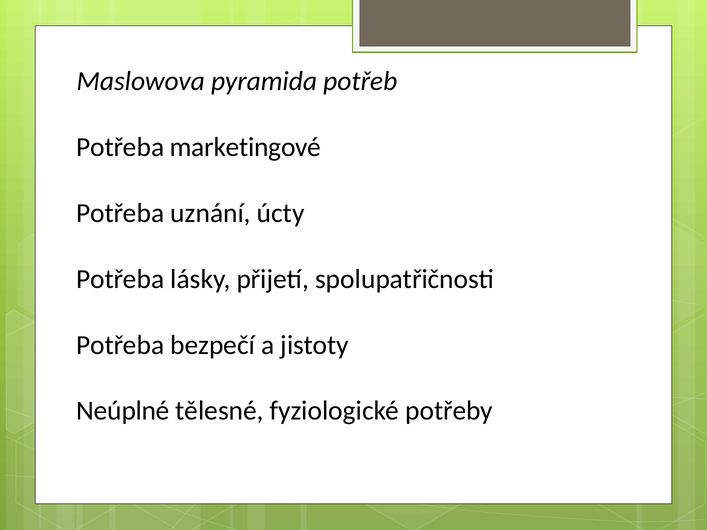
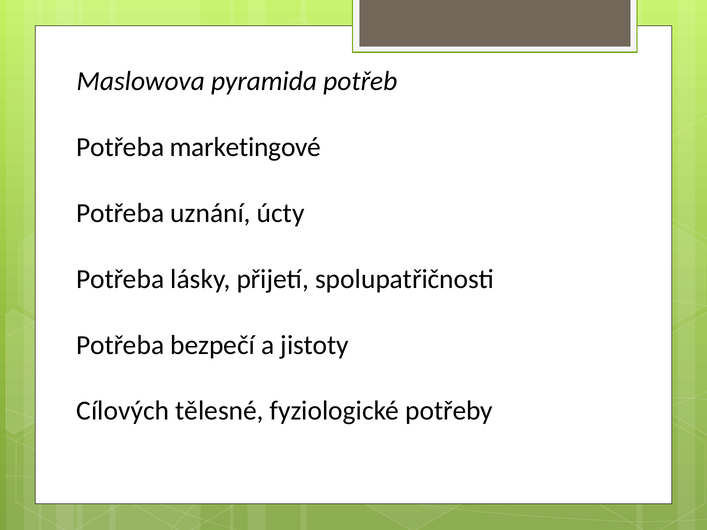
Neúplné: Neúplné -> Cílových (123, 411)
